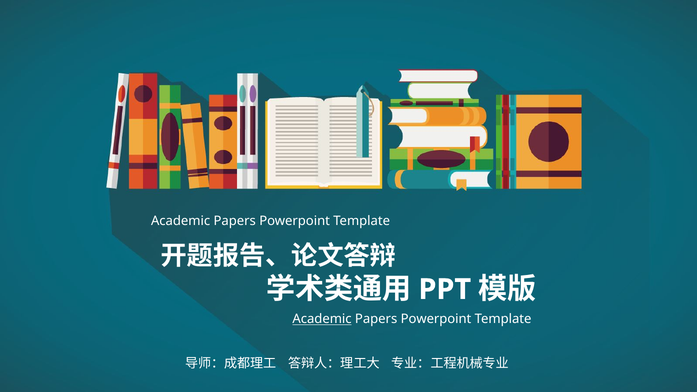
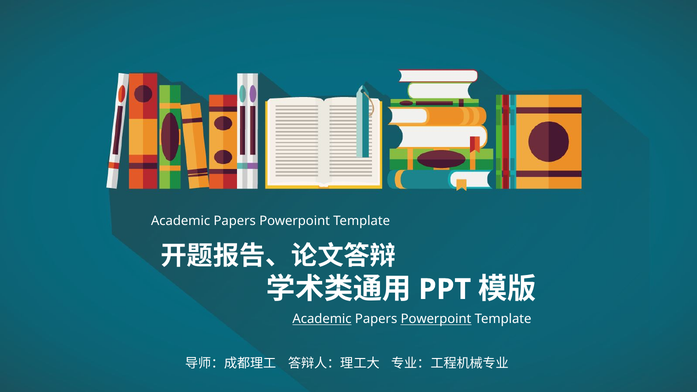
Powerpoint underline: none -> present (436, 319)
